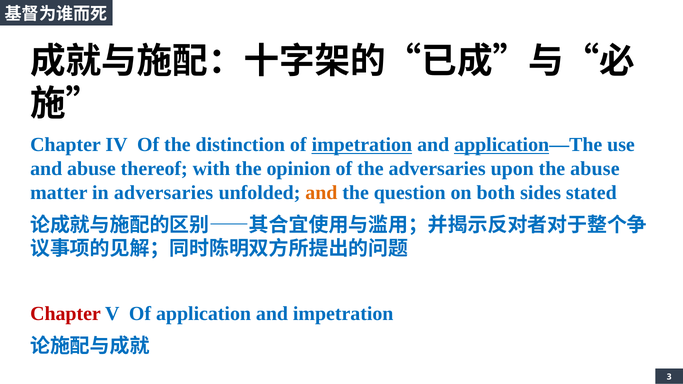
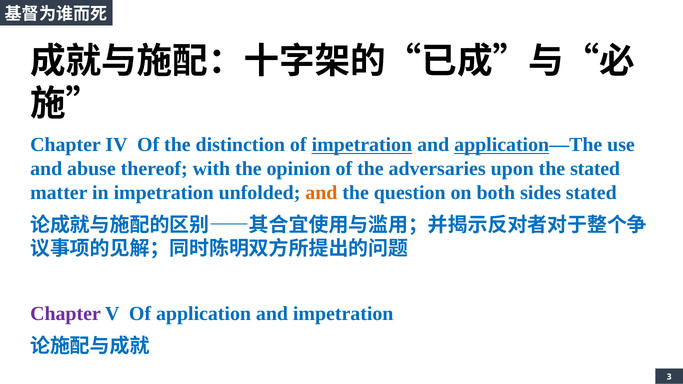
the abuse: abuse -> stated (595, 169)
in adversaries: adversaries -> impetration (164, 193)
Chapter colour: red -> purple (65, 314)
